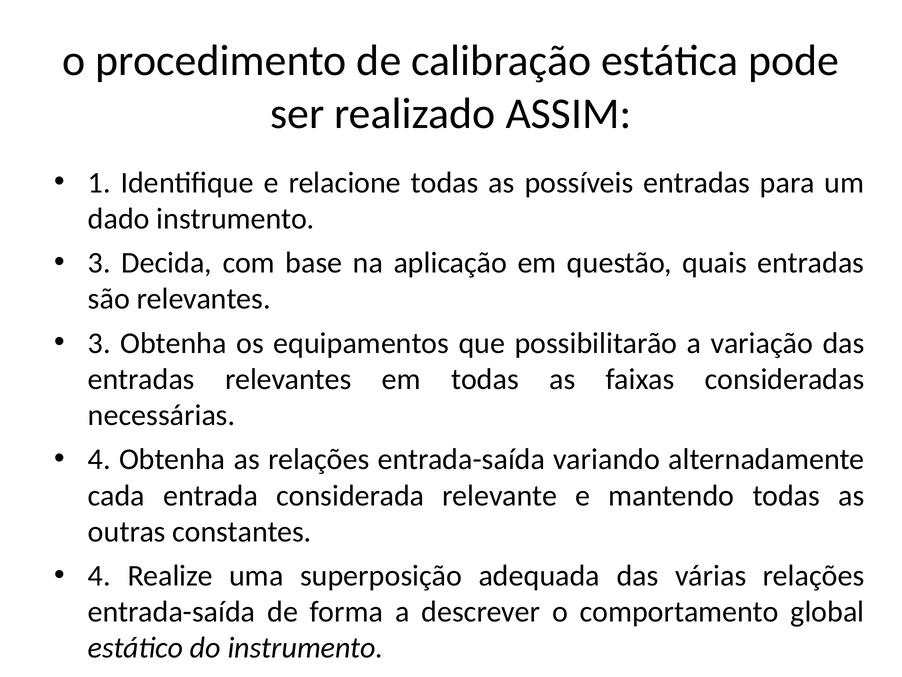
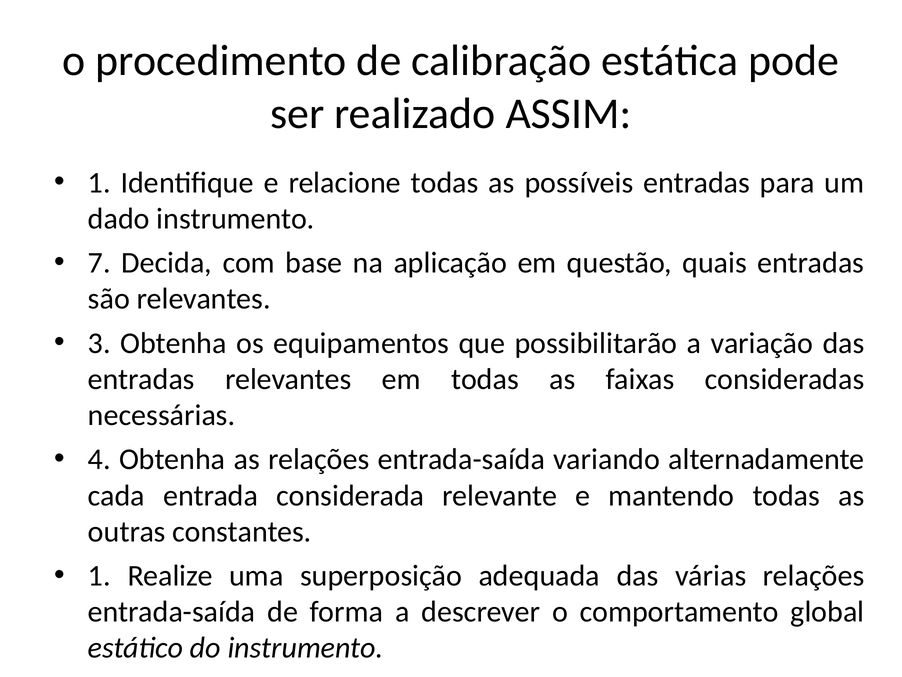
3: 3 -> 7 (99, 263)
4: 4 -> 1 (99, 575)
